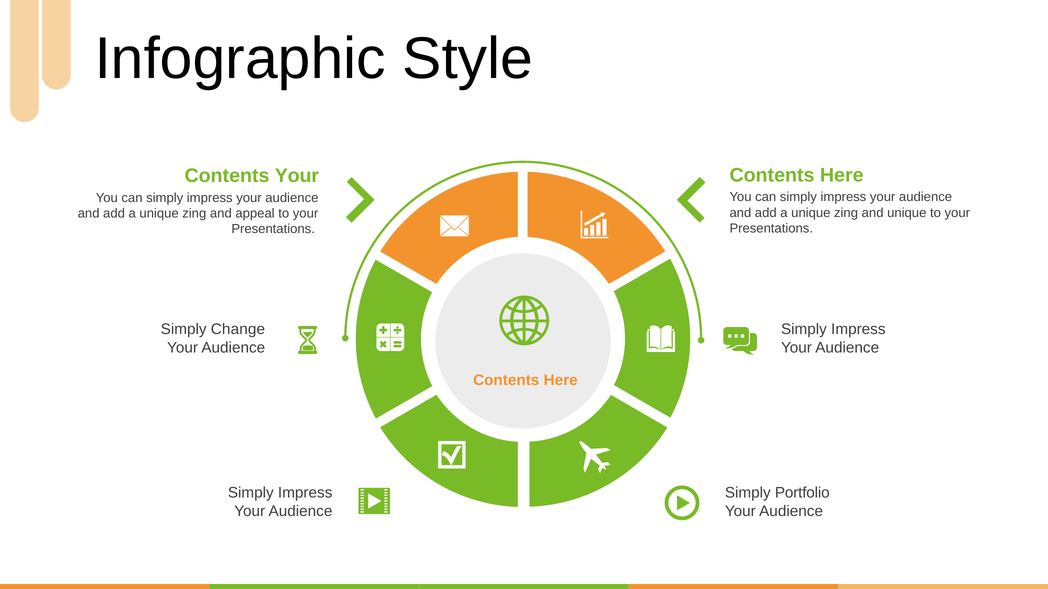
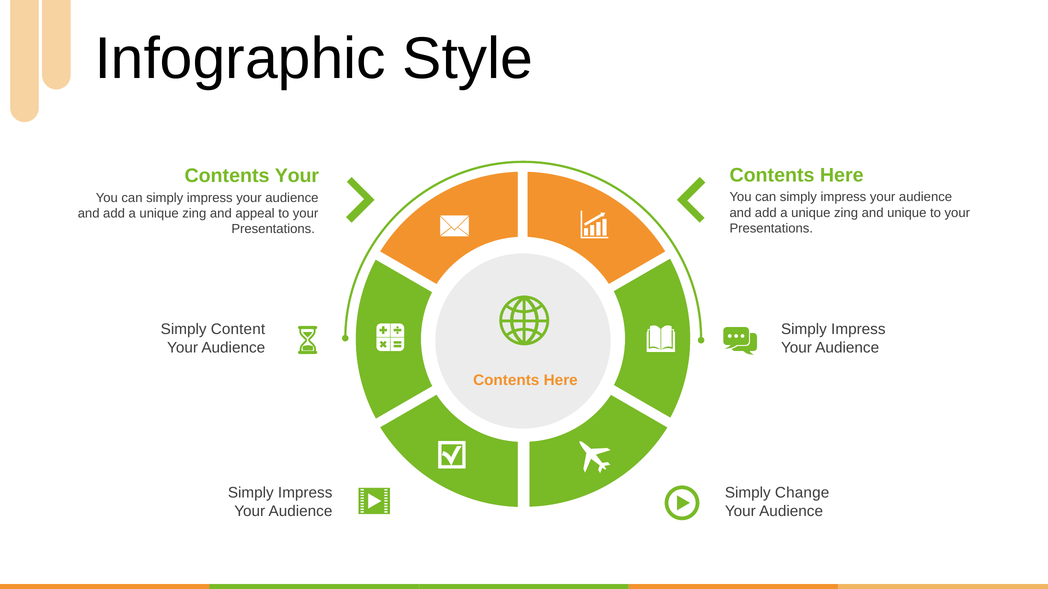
Change: Change -> Content (238, 330)
Portfolio: Portfolio -> Change (802, 493)
